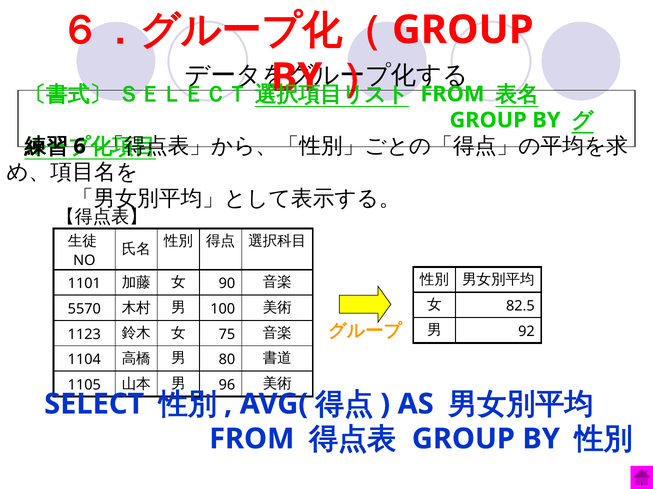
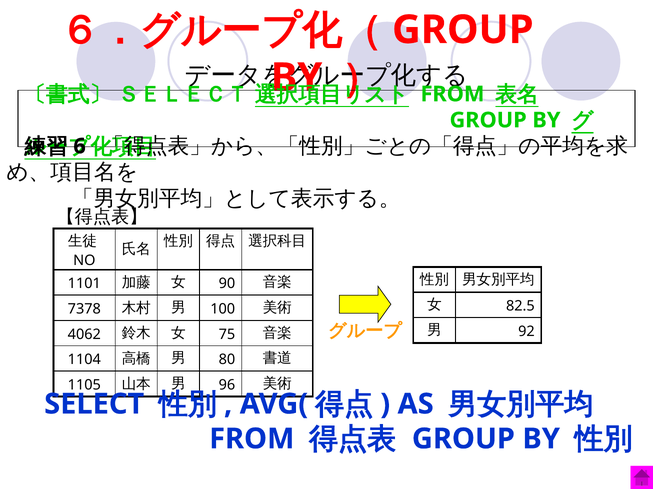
5570: 5570 -> 7378 (84, 309)
1123: 1123 -> 4062 (84, 335)
